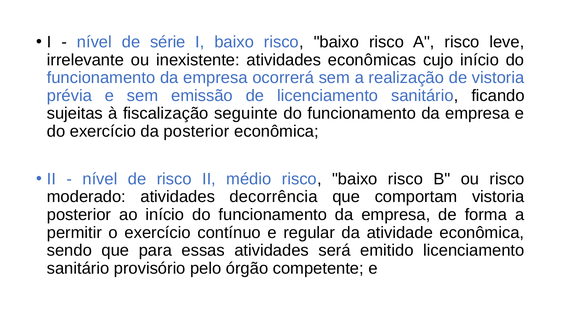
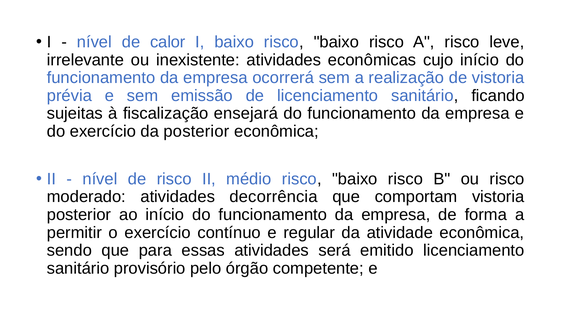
série: série -> calor (168, 42)
seguinte: seguinte -> ensejará (246, 114)
